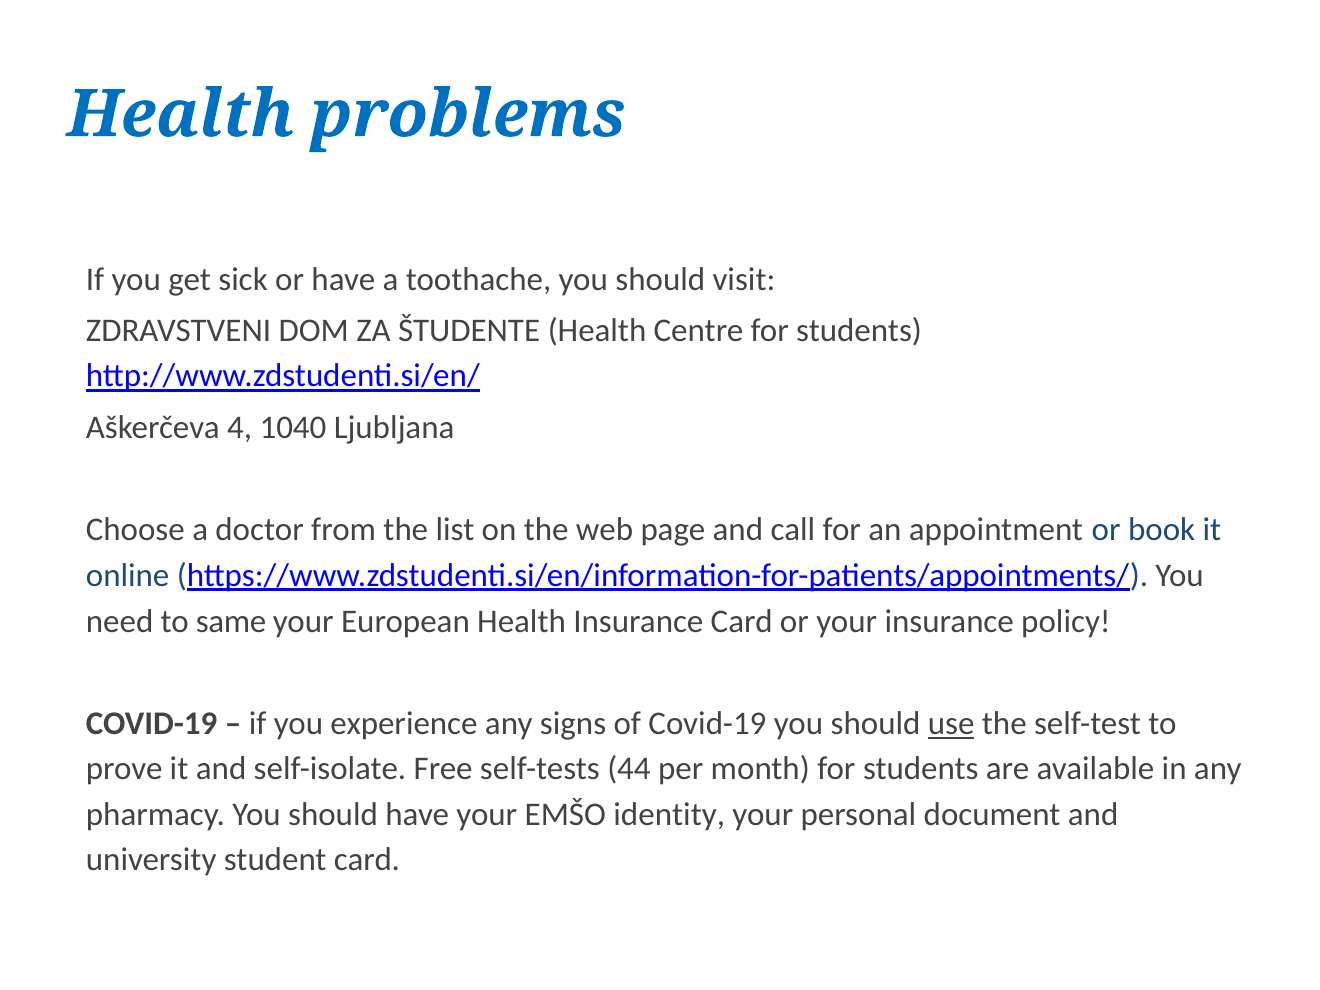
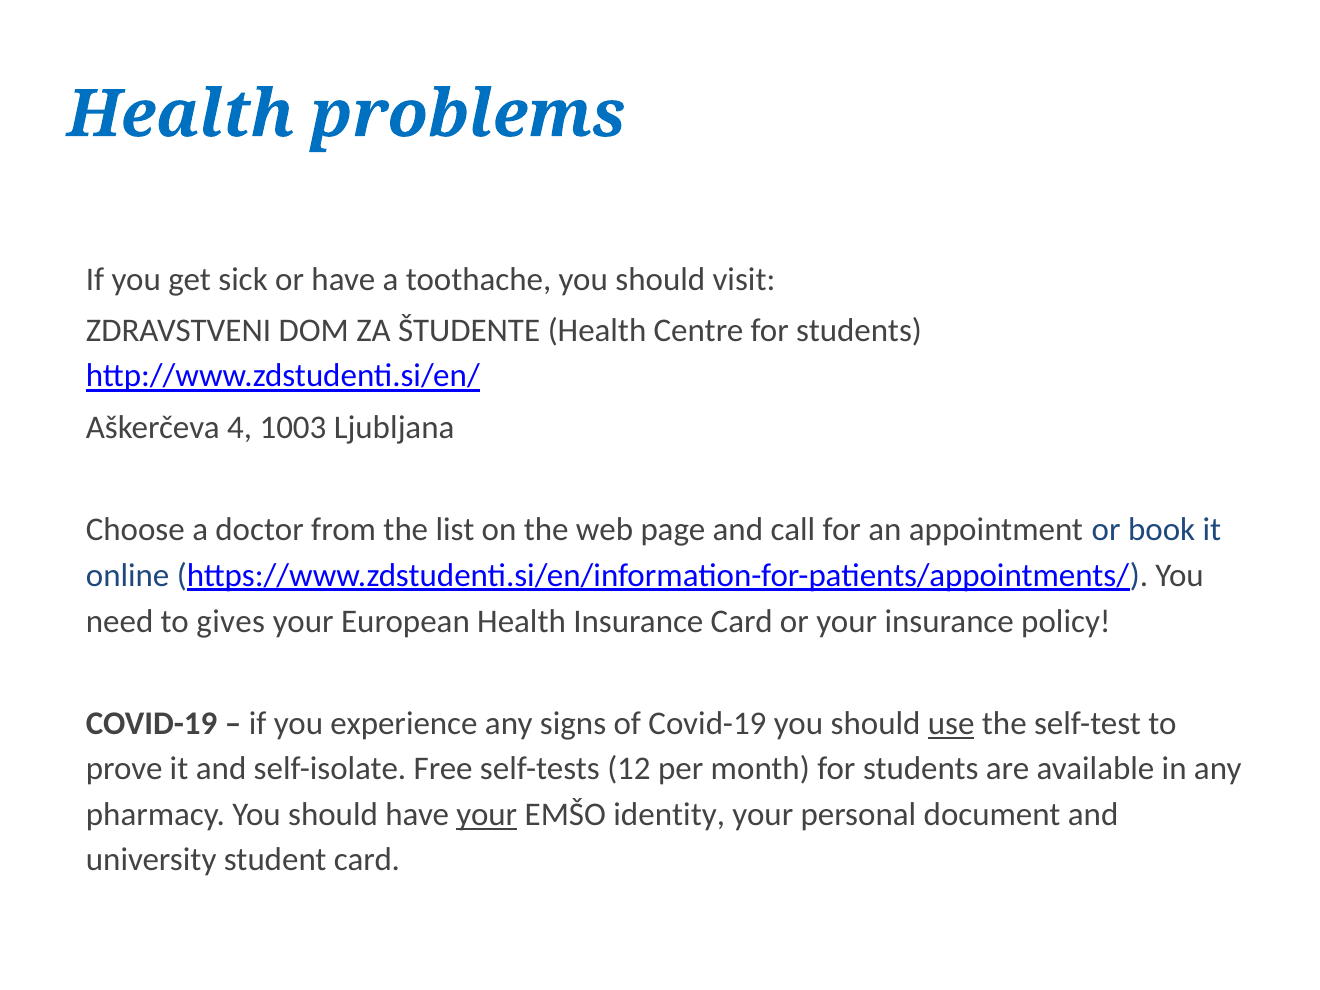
1040: 1040 -> 1003 (293, 428)
same: same -> gives (231, 621)
44: 44 -> 12 (629, 769)
your underline: none -> present (487, 815)
